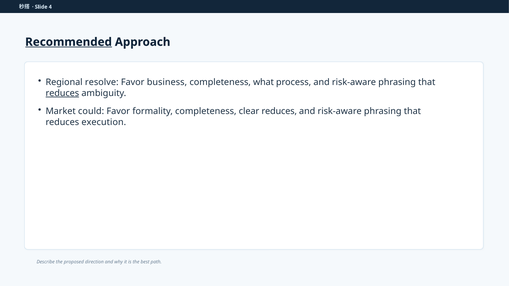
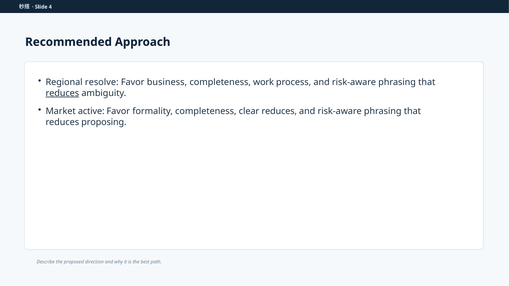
Recommended underline: present -> none (69, 42)
what: what -> work (264, 82)
could: could -> active (91, 111)
execution: execution -> proposing (104, 122)
